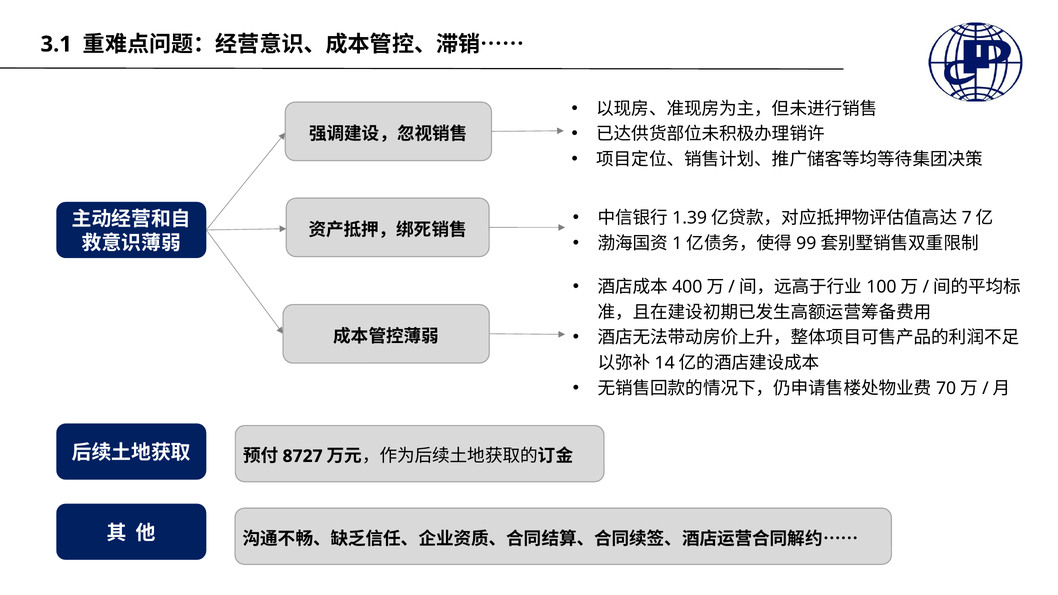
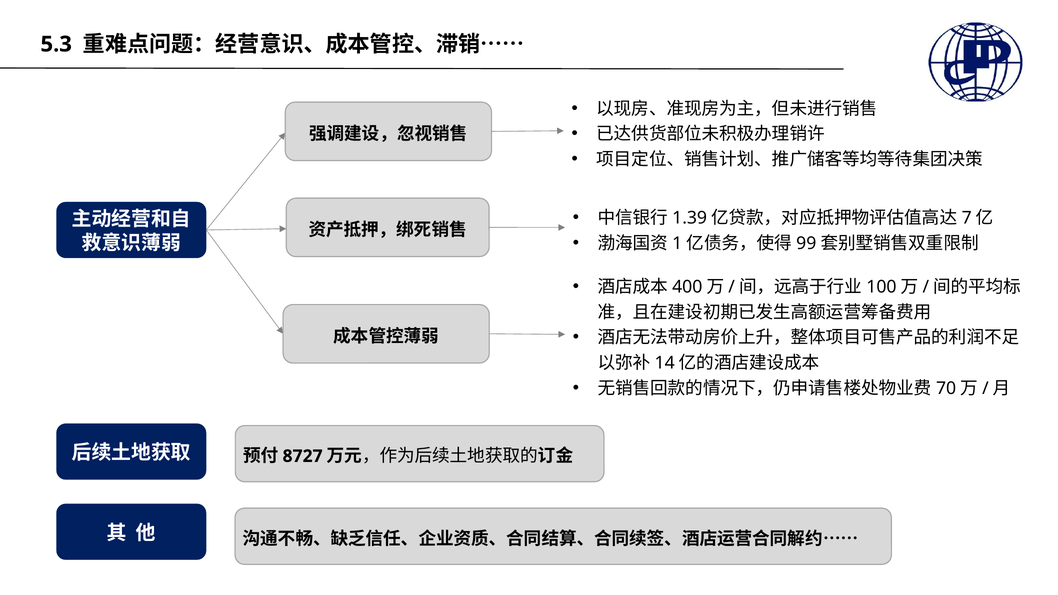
3.1: 3.1 -> 5.3 (56, 44)
